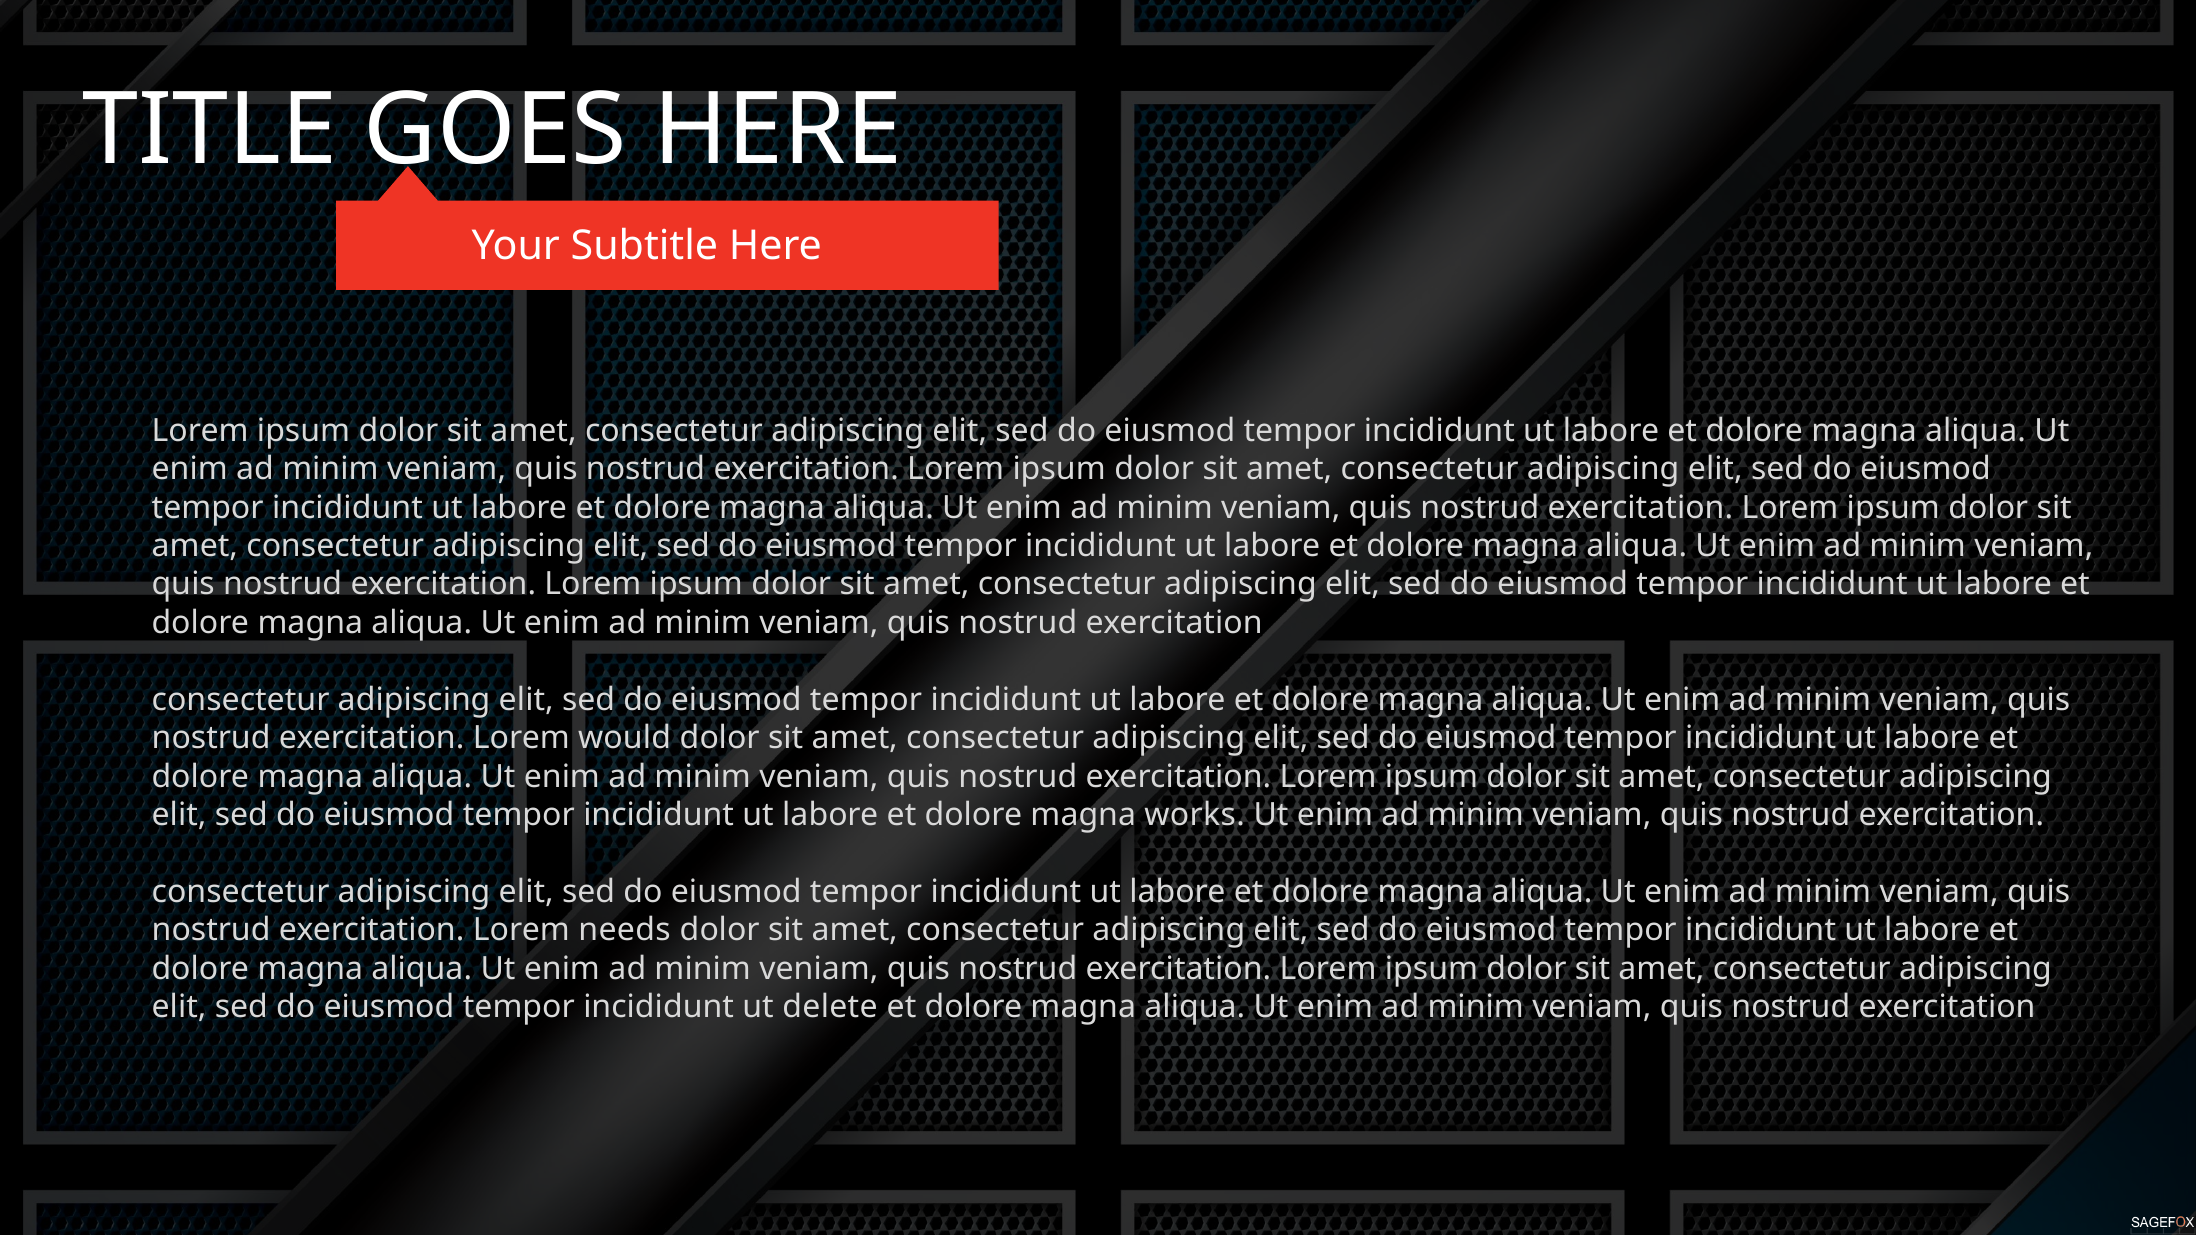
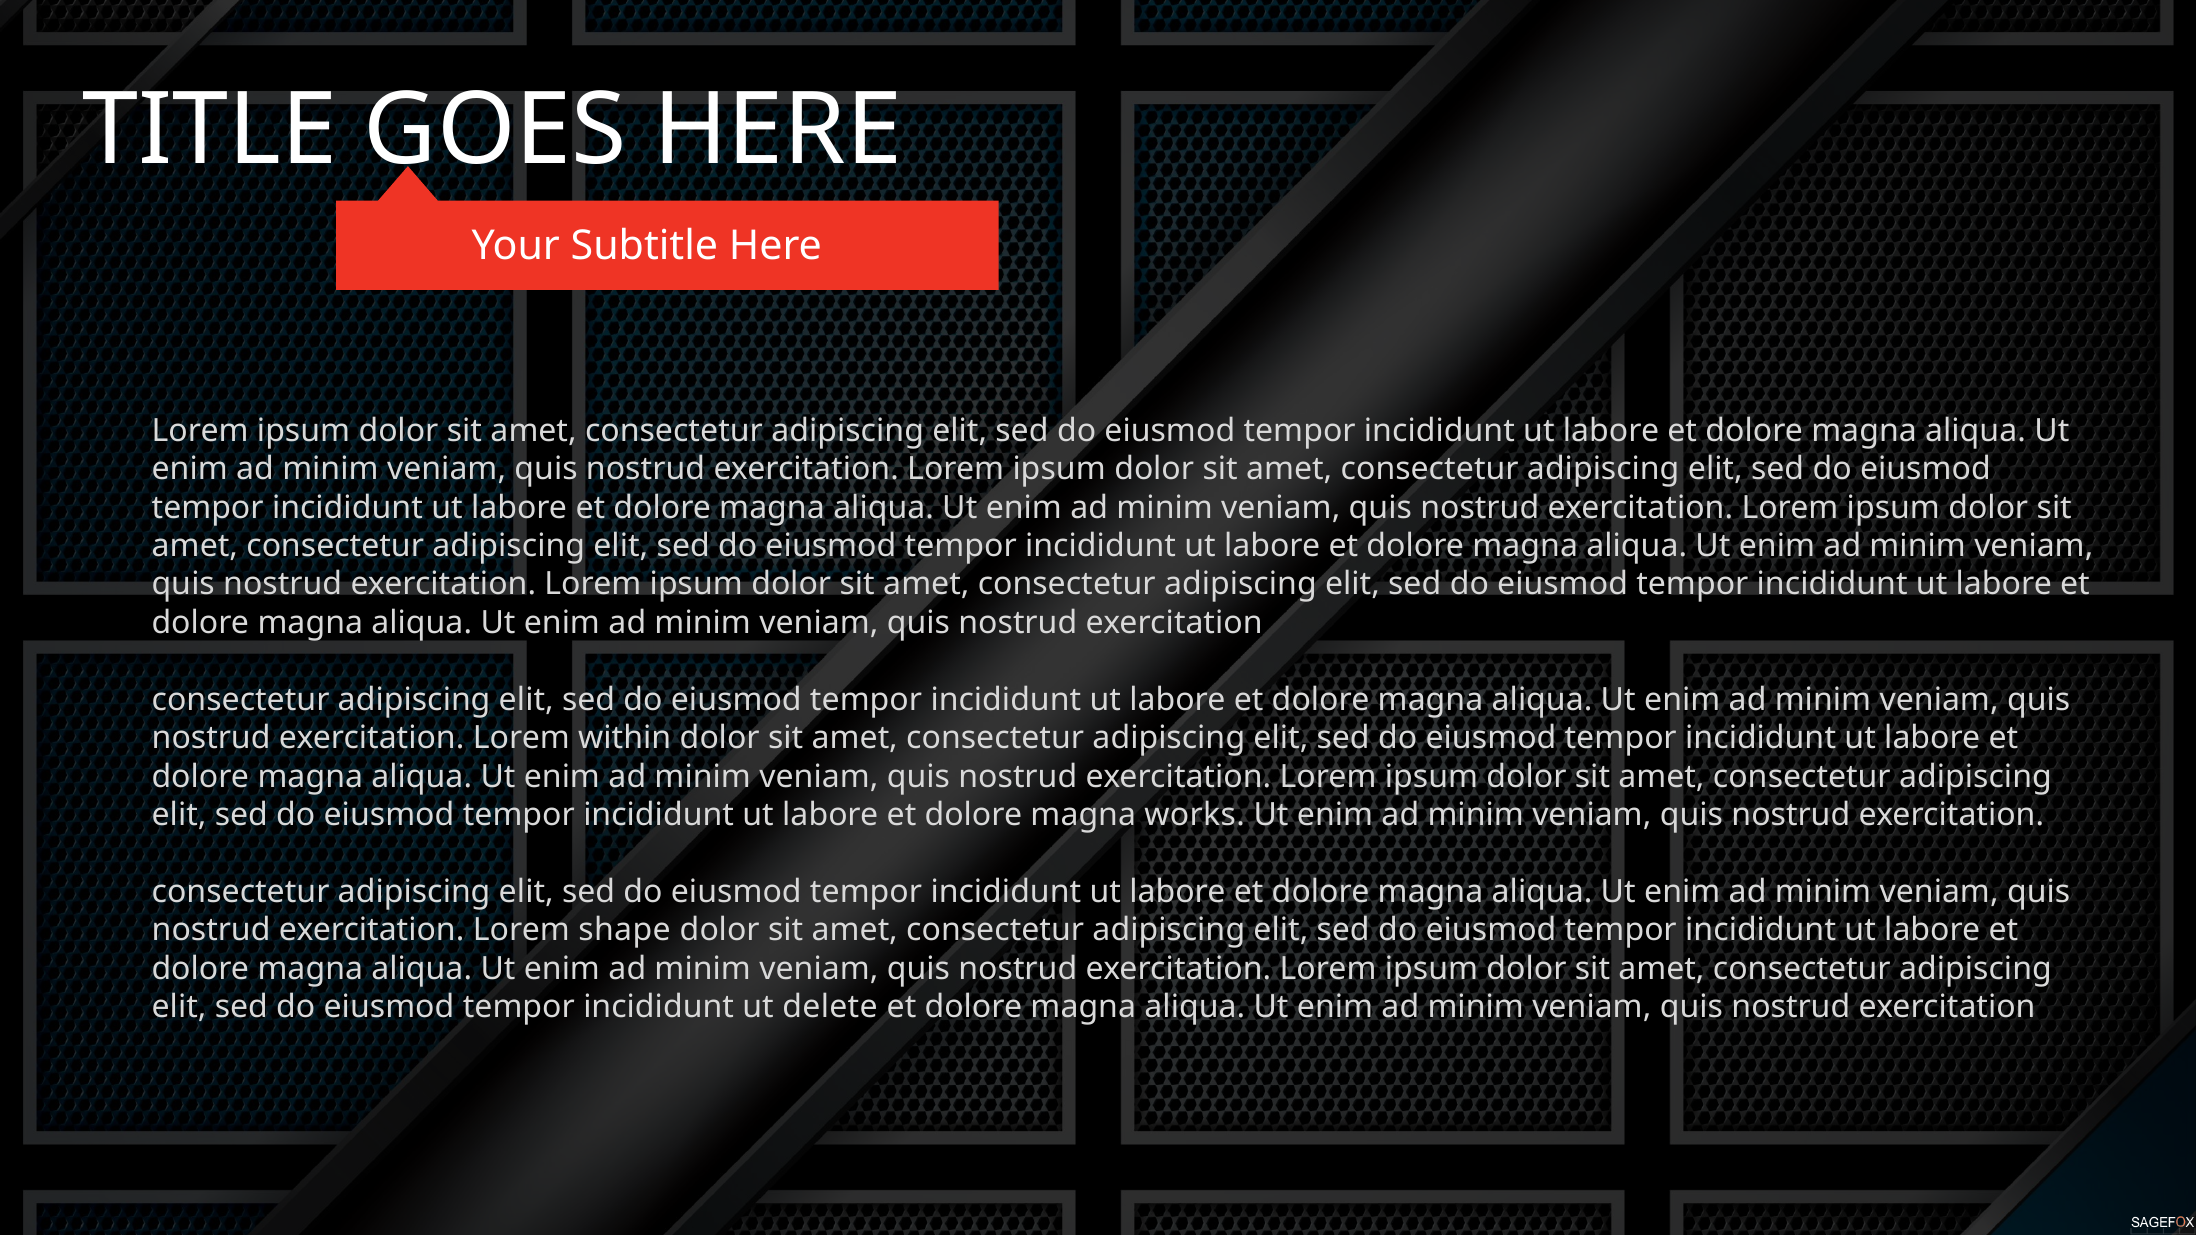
would: would -> within (625, 738)
needs: needs -> shape (625, 931)
